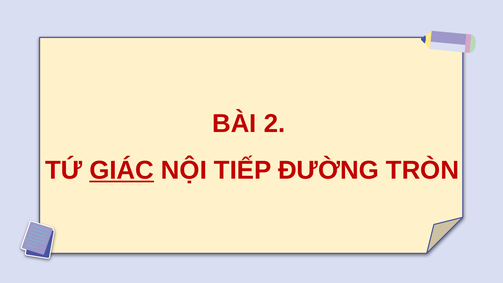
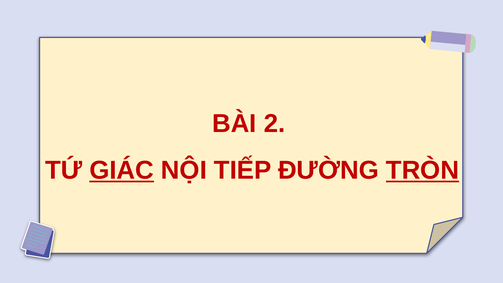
TRÒN underline: none -> present (422, 170)
